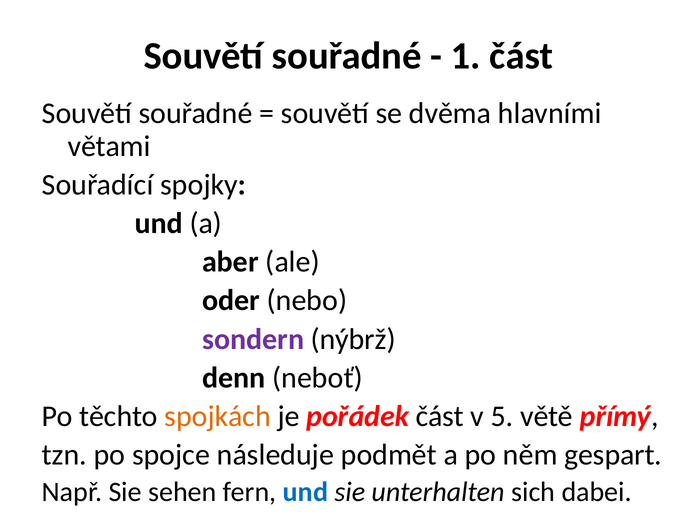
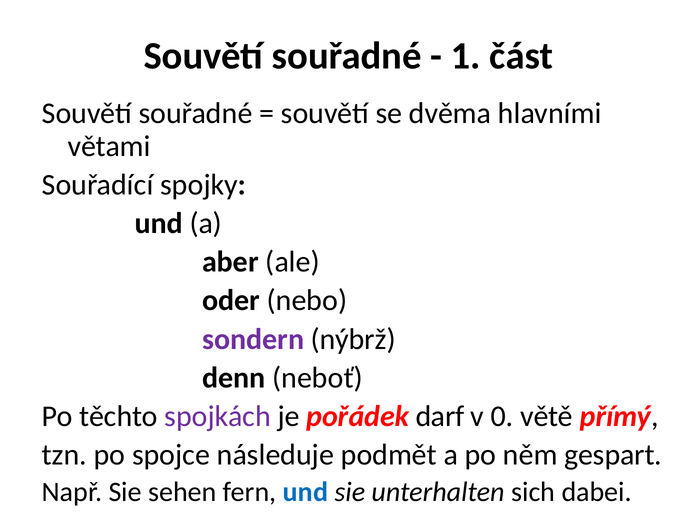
spojkách colour: orange -> purple (218, 416)
pořádek část: část -> darf (440, 416)
5: 5 -> 0 (502, 416)
